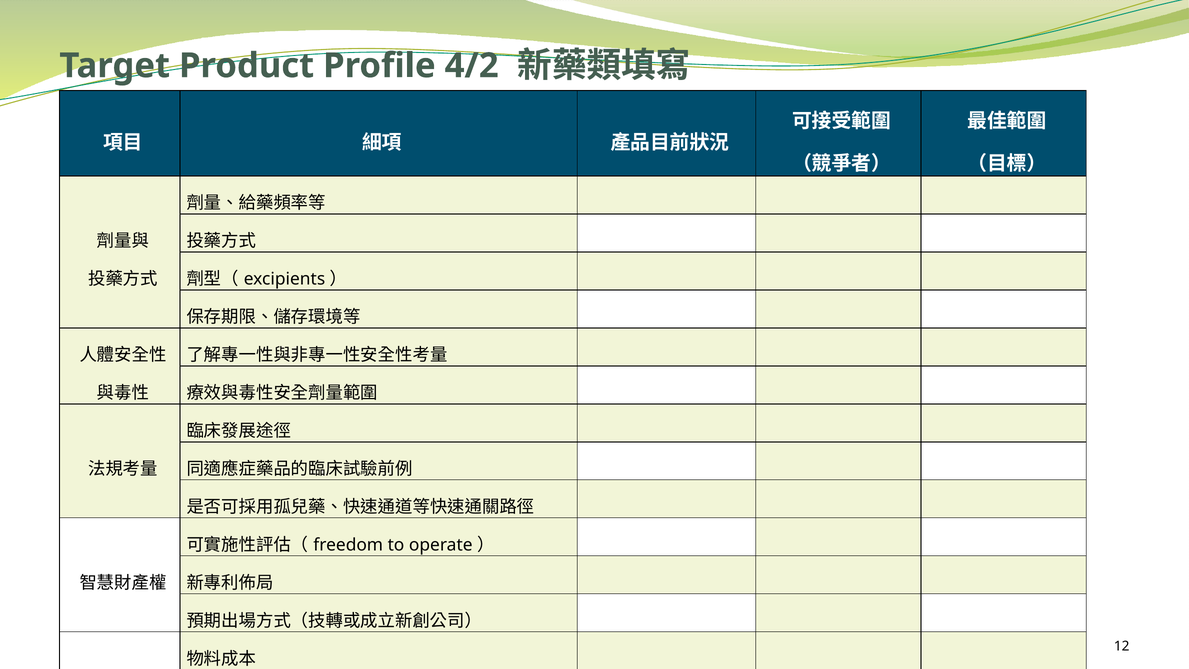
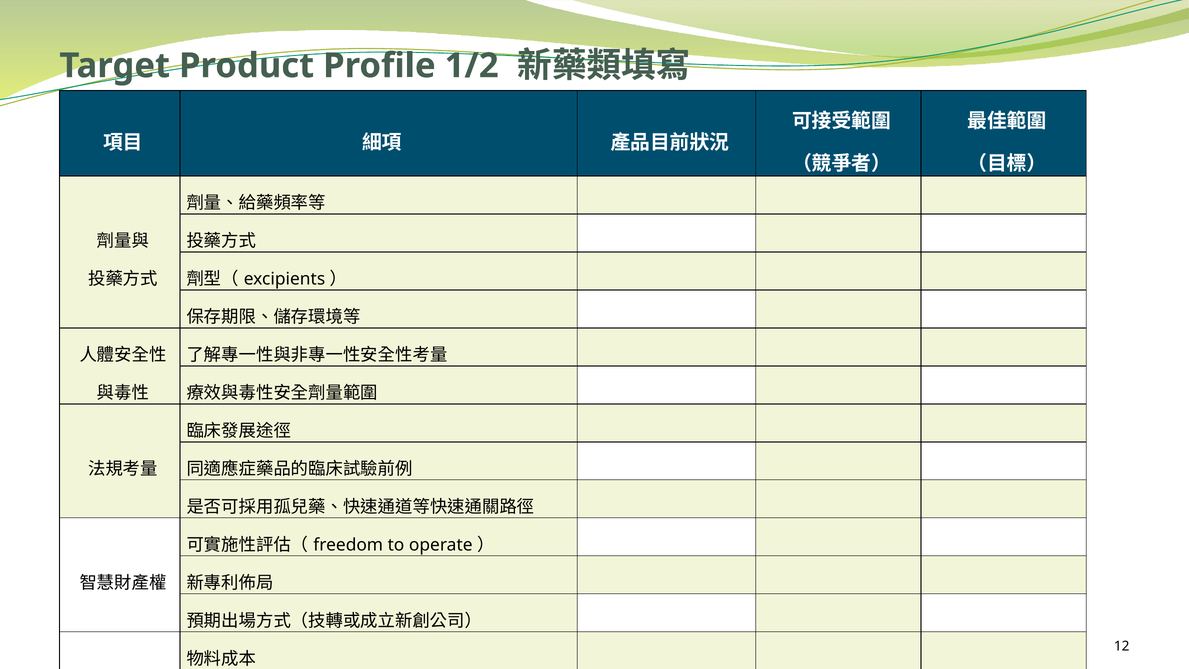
4/2: 4/2 -> 1/2 (472, 66)
